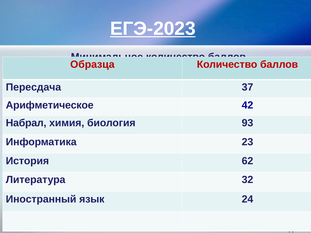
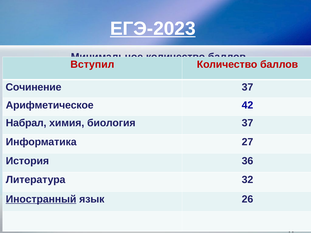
Образца: Образца -> Вступил (92, 64)
Пересдача: Пересдача -> Сочинение (33, 87)
биология 93: 93 -> 37 (247, 123)
23: 23 -> 27 (247, 142)
62: 62 -> 36 (247, 161)
Иностранный underline: none -> present (41, 199)
24: 24 -> 26 (247, 199)
